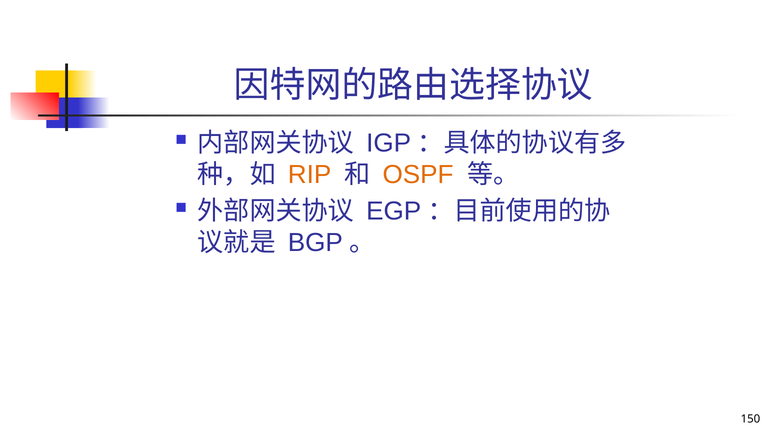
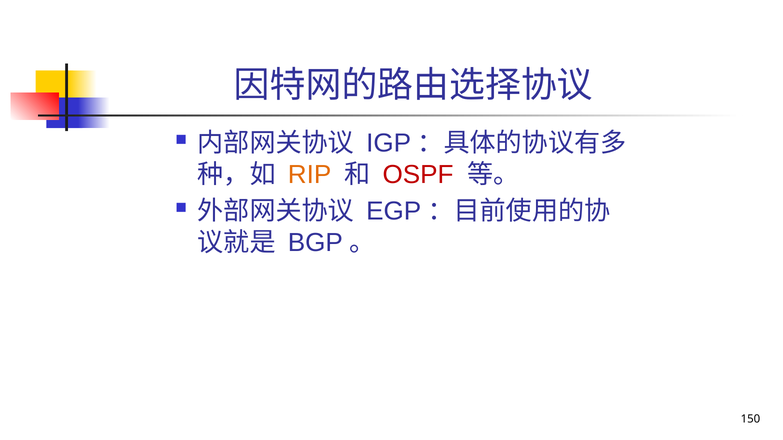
OSPF colour: orange -> red (418, 175)
